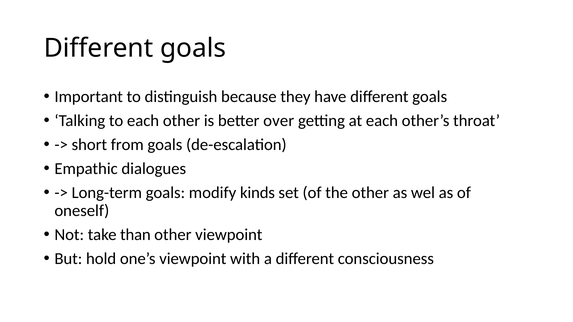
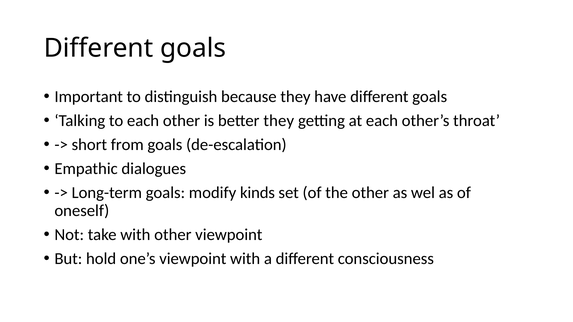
better over: over -> they (279, 121)
take than: than -> with (135, 235)
